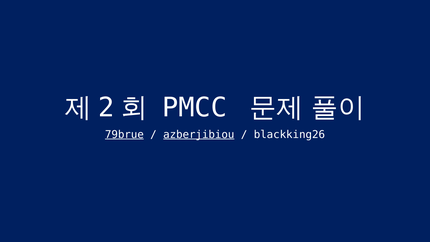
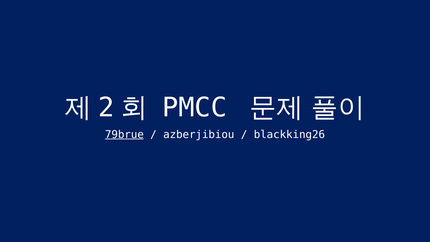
azberjibiou underline: present -> none (199, 134)
